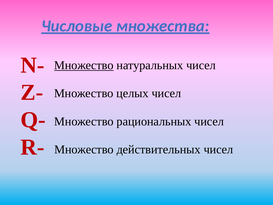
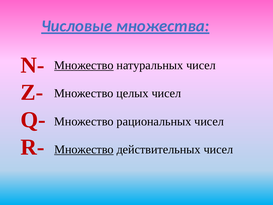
Множество underline: none -> present (84, 149)
